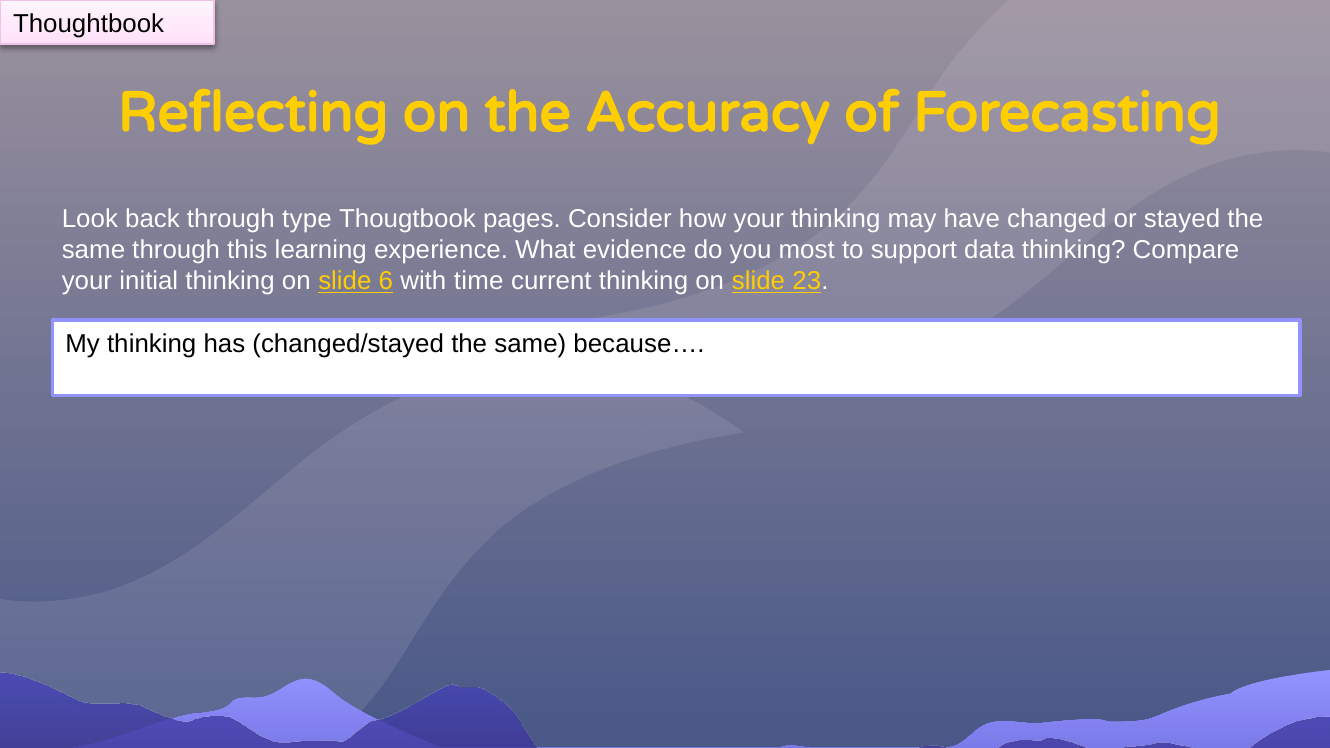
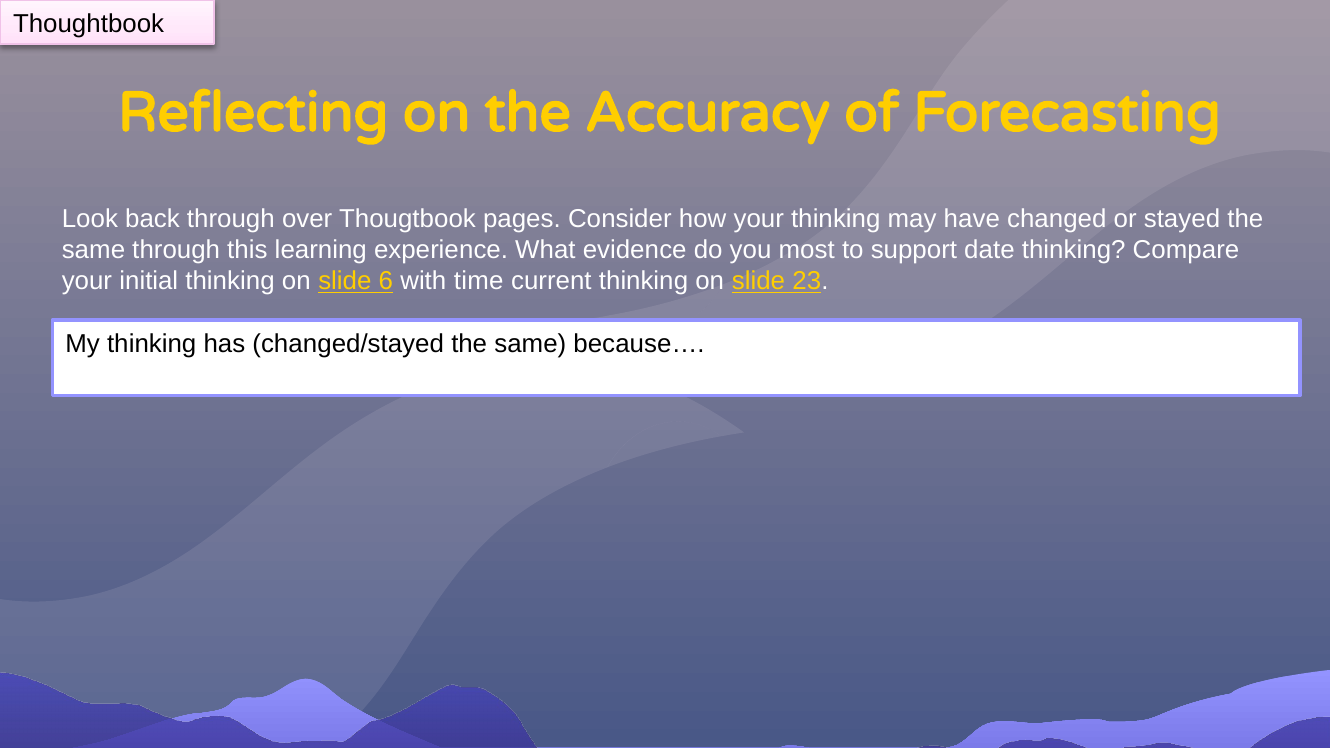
type: type -> over (307, 219)
data: data -> date (989, 250)
